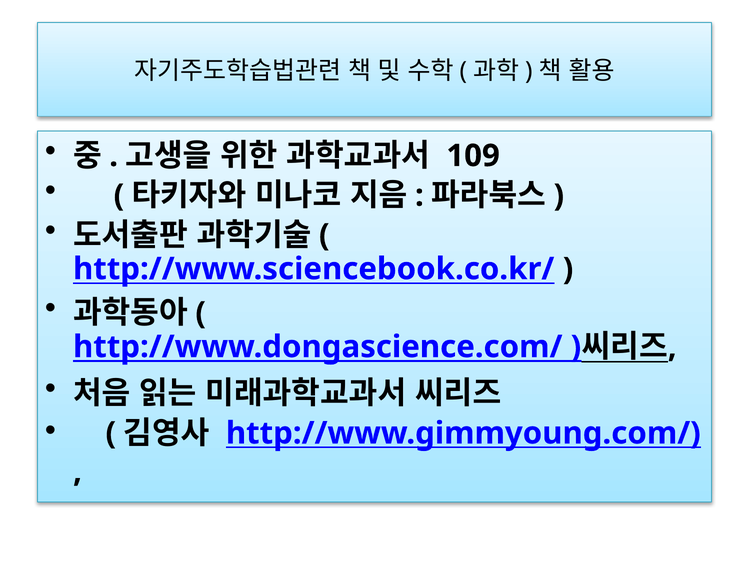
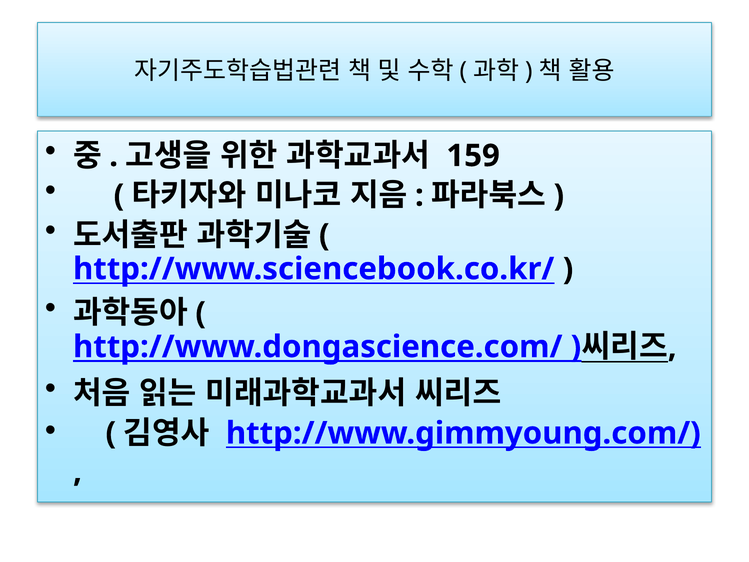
109: 109 -> 159 (473, 156)
